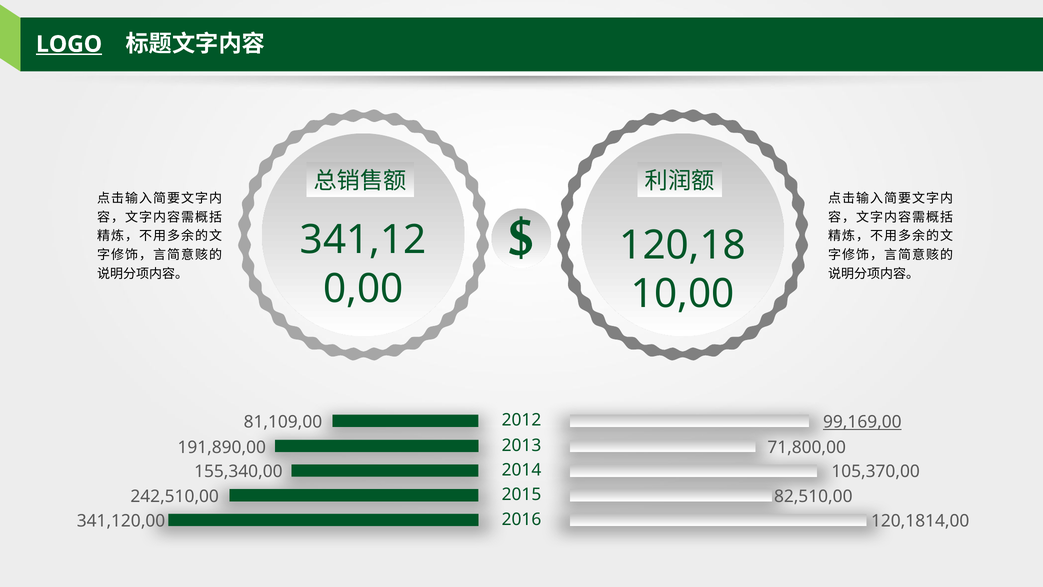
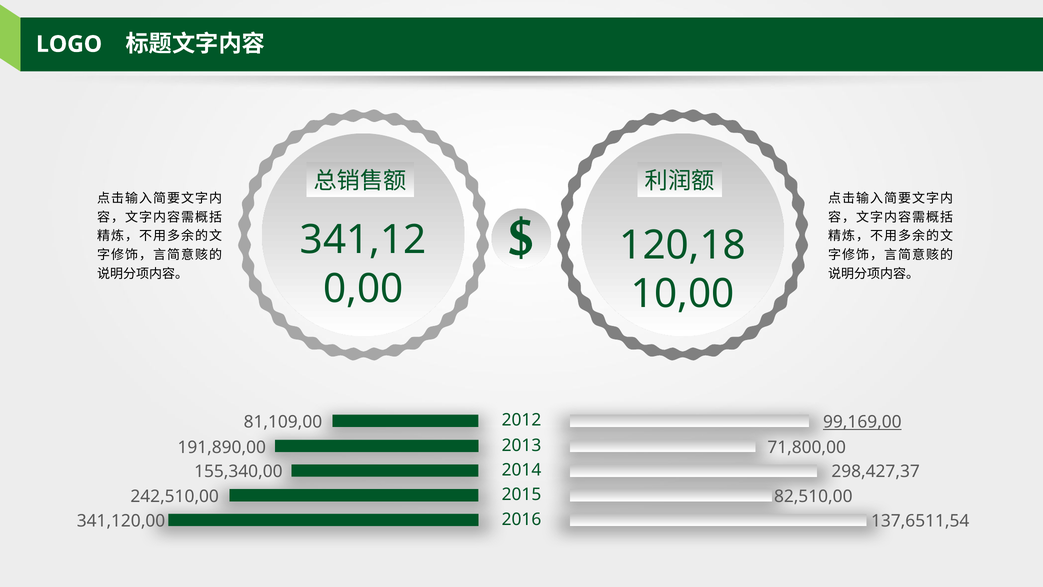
LOGO underline: present -> none (69, 44)
105,370,00: 105,370,00 -> 298,427,37 (876, 471)
120,1814,00: 120,1814,00 -> 137,6511,54 (920, 521)
